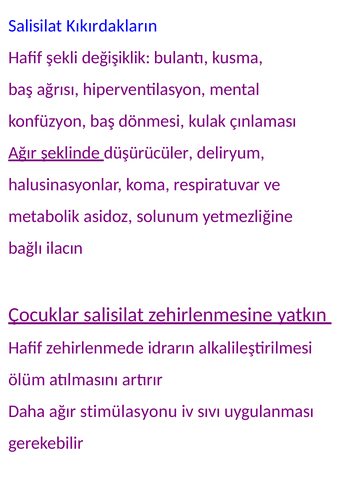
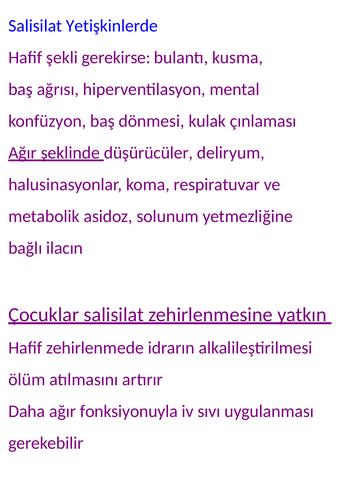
Kıkırdakların: Kıkırdakların -> Yetişkinlerde (112, 26)
değişiklik: değişiklik -> gerekirse (116, 58)
stimülasyonu: stimülasyonu -> fonksiyonuyla (129, 411)
